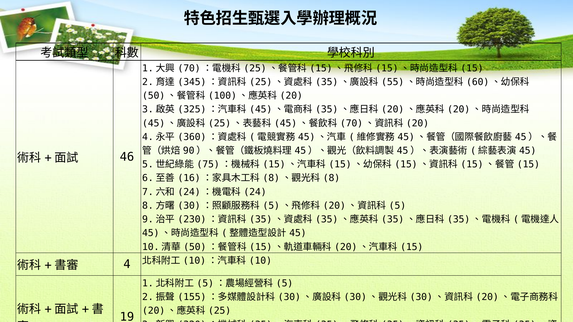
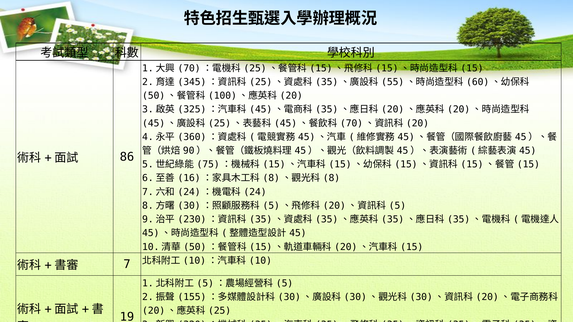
46: 46 -> 86 (127, 157)
4: 4 -> 7 (127, 265)
